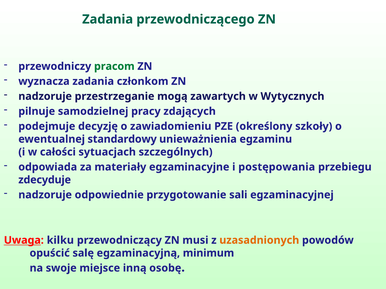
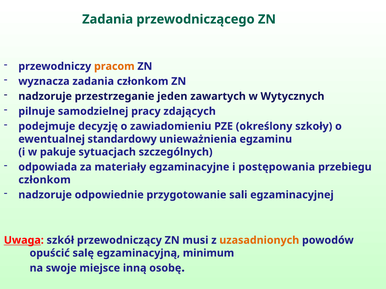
pracom colour: green -> orange (114, 66)
mogą: mogą -> jeden (172, 96)
całości: całości -> pakuje (58, 152)
zdecyduje: zdecyduje -> członkom (45, 180)
kilku: kilku -> szkół (60, 241)
